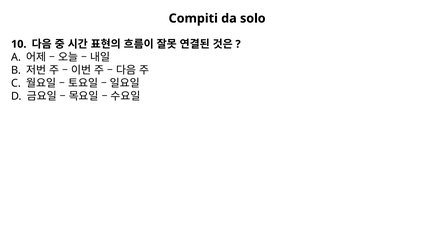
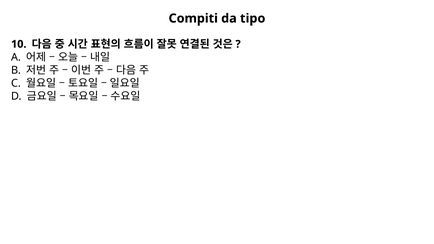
solo: solo -> tipo (253, 18)
